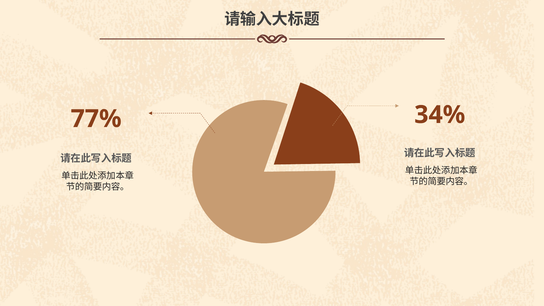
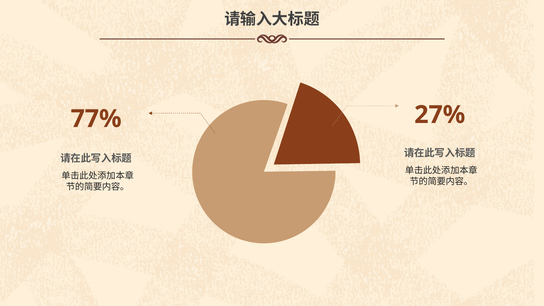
34%: 34% -> 27% (440, 115)
